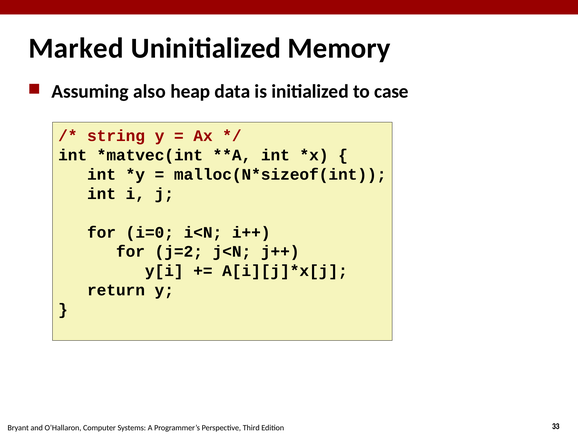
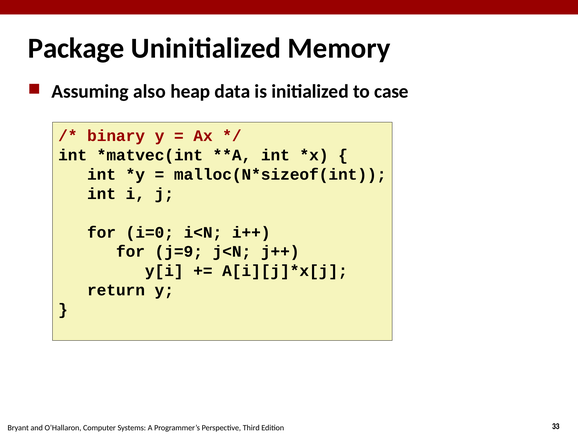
Marked: Marked -> Package (76, 48)
string: string -> binary (116, 136)
j=2: j=2 -> j=9 (179, 251)
